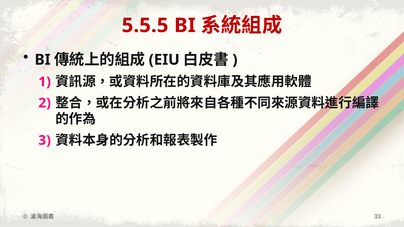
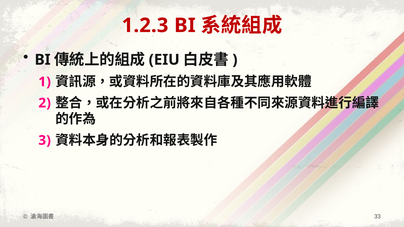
5.5.5: 5.5.5 -> 1.2.3 (145, 25)
